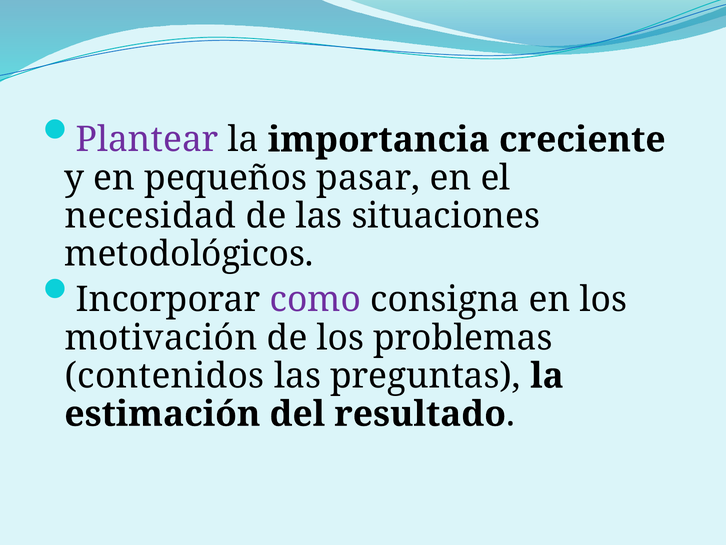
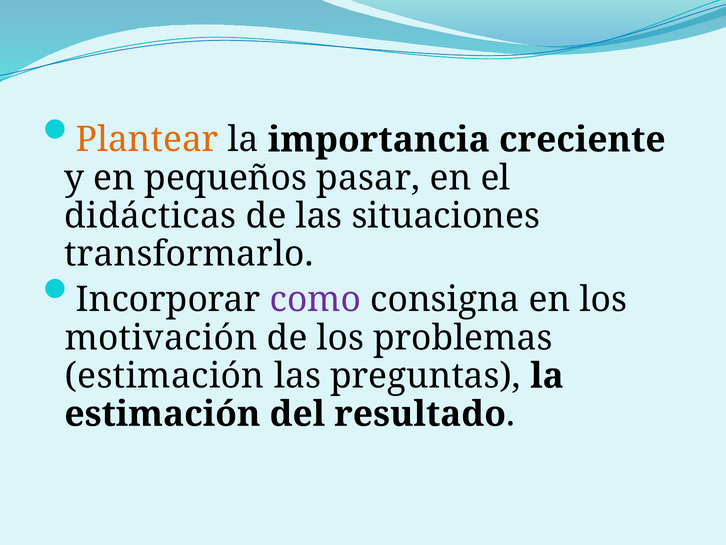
Plantear colour: purple -> orange (147, 140)
necesidad: necesidad -> didácticas (150, 216)
metodológicos: metodológicos -> transformarlo (189, 254)
contenidos: contenidos -> estimación (165, 376)
